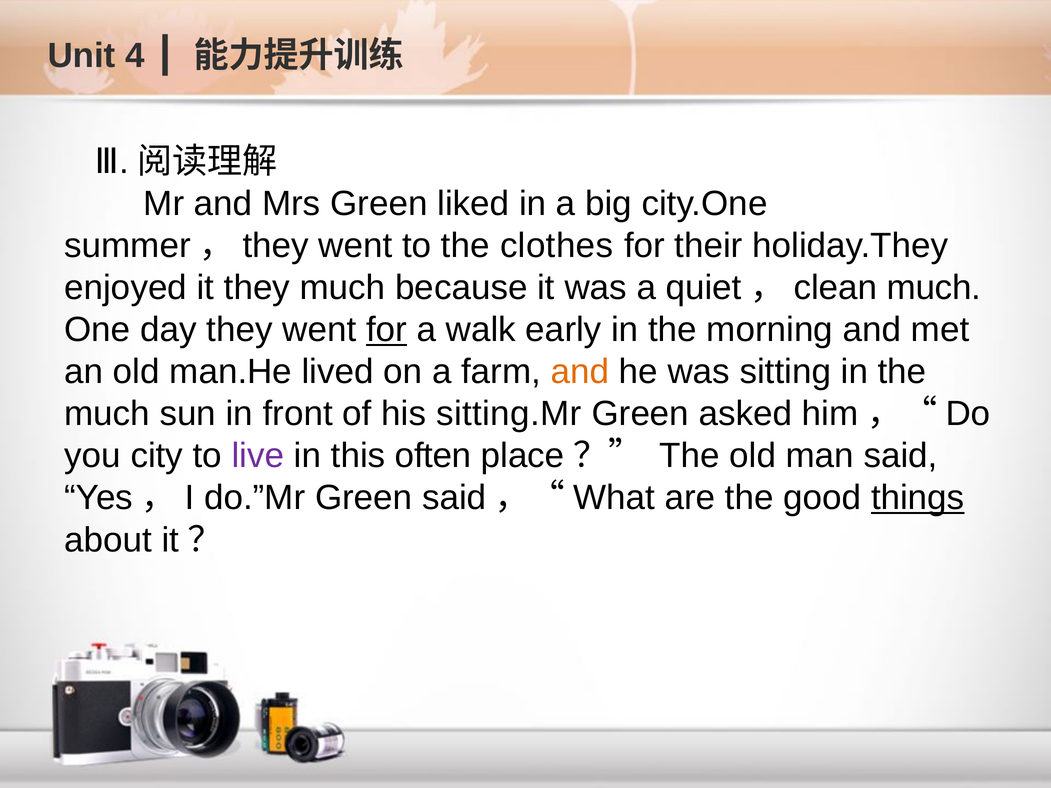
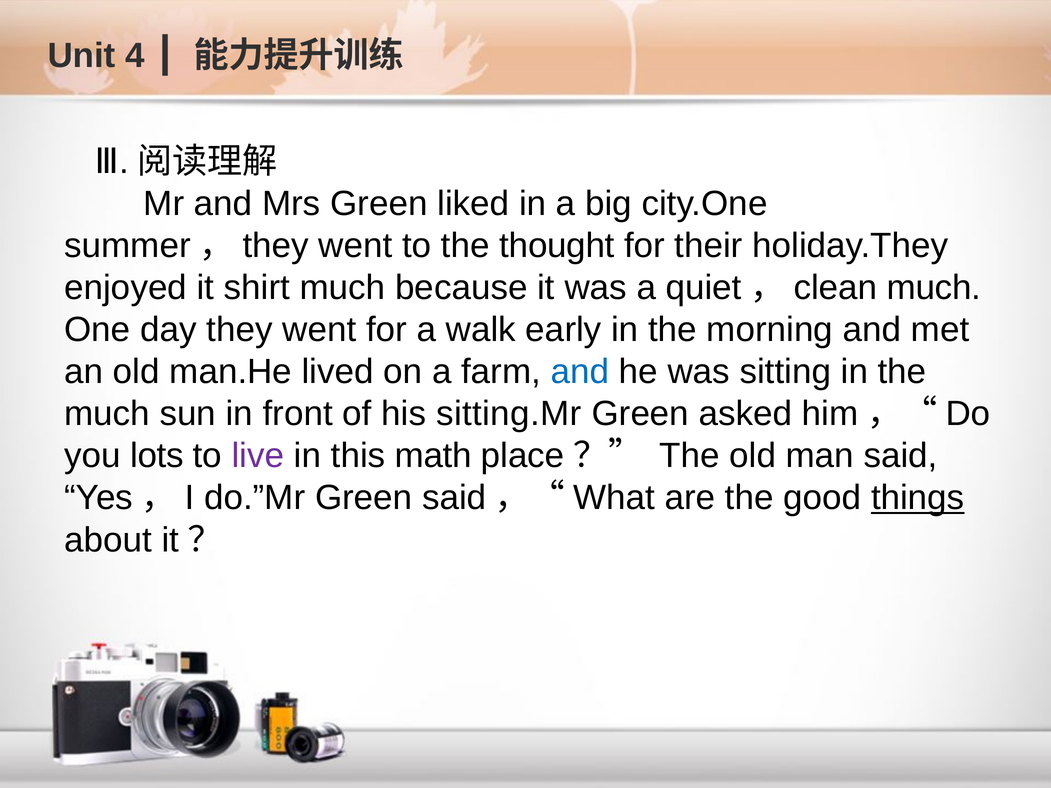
clothes: clothes -> thought (557, 246)
it they: they -> shirt (257, 288)
for underline: present -> none (386, 330)
and colour: orange -> blue (580, 372)
city: city -> lots (157, 456)
often: often -> math (433, 456)
